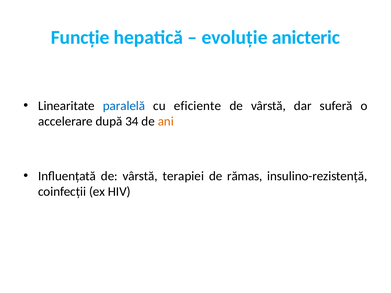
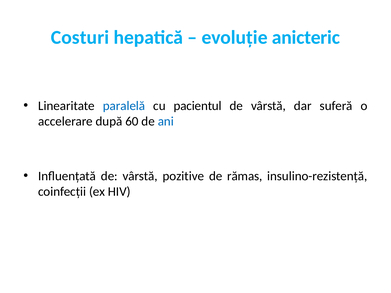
Funcție: Funcție -> Costuri (80, 38)
eficiente: eficiente -> pacientul (198, 106)
34: 34 -> 60 (132, 121)
ani colour: orange -> blue (166, 121)
terapiei: terapiei -> pozitive (183, 176)
